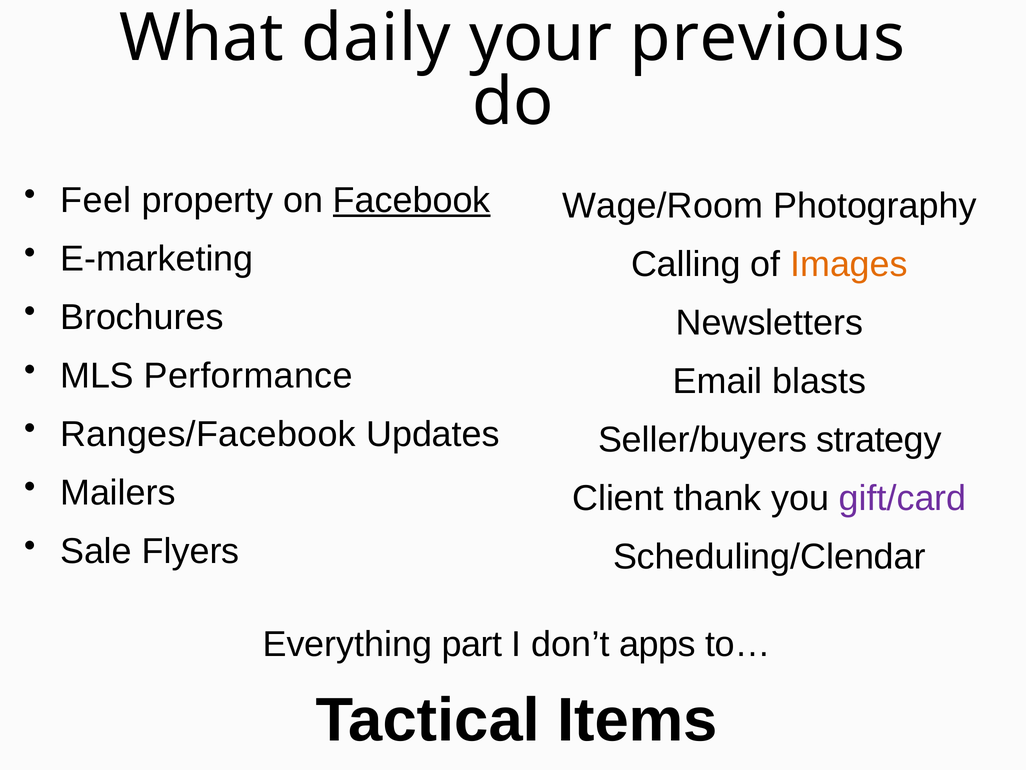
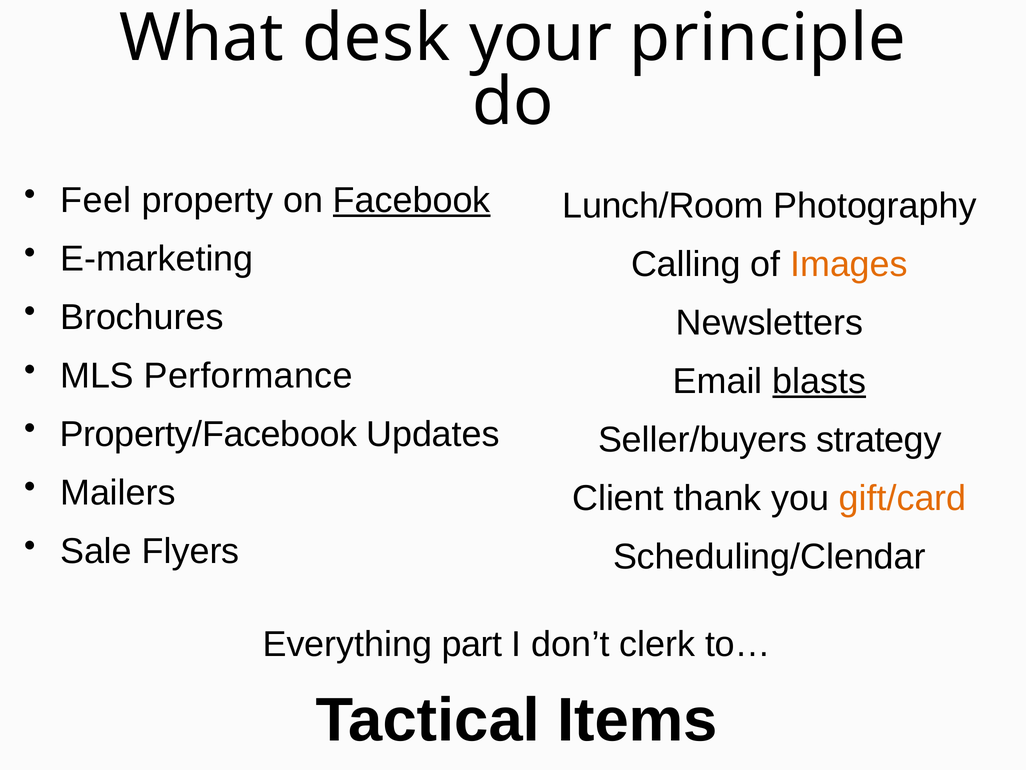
daily: daily -> desk (376, 38)
previous: previous -> principle (768, 38)
Wage/Room: Wage/Room -> Lunch/Room (663, 206)
blasts underline: none -> present (819, 381)
Ranges/Facebook: Ranges/Facebook -> Property/Facebook (208, 434)
gift/card colour: purple -> orange (903, 498)
apps: apps -> clerk (657, 644)
